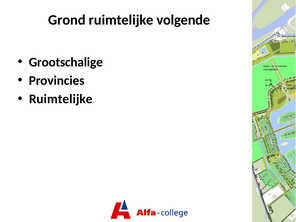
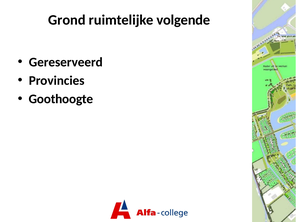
Grootschalige: Grootschalige -> Gereserveerd (66, 62)
Ruimtelijke: Ruimtelijke -> Goothoogte (61, 99)
